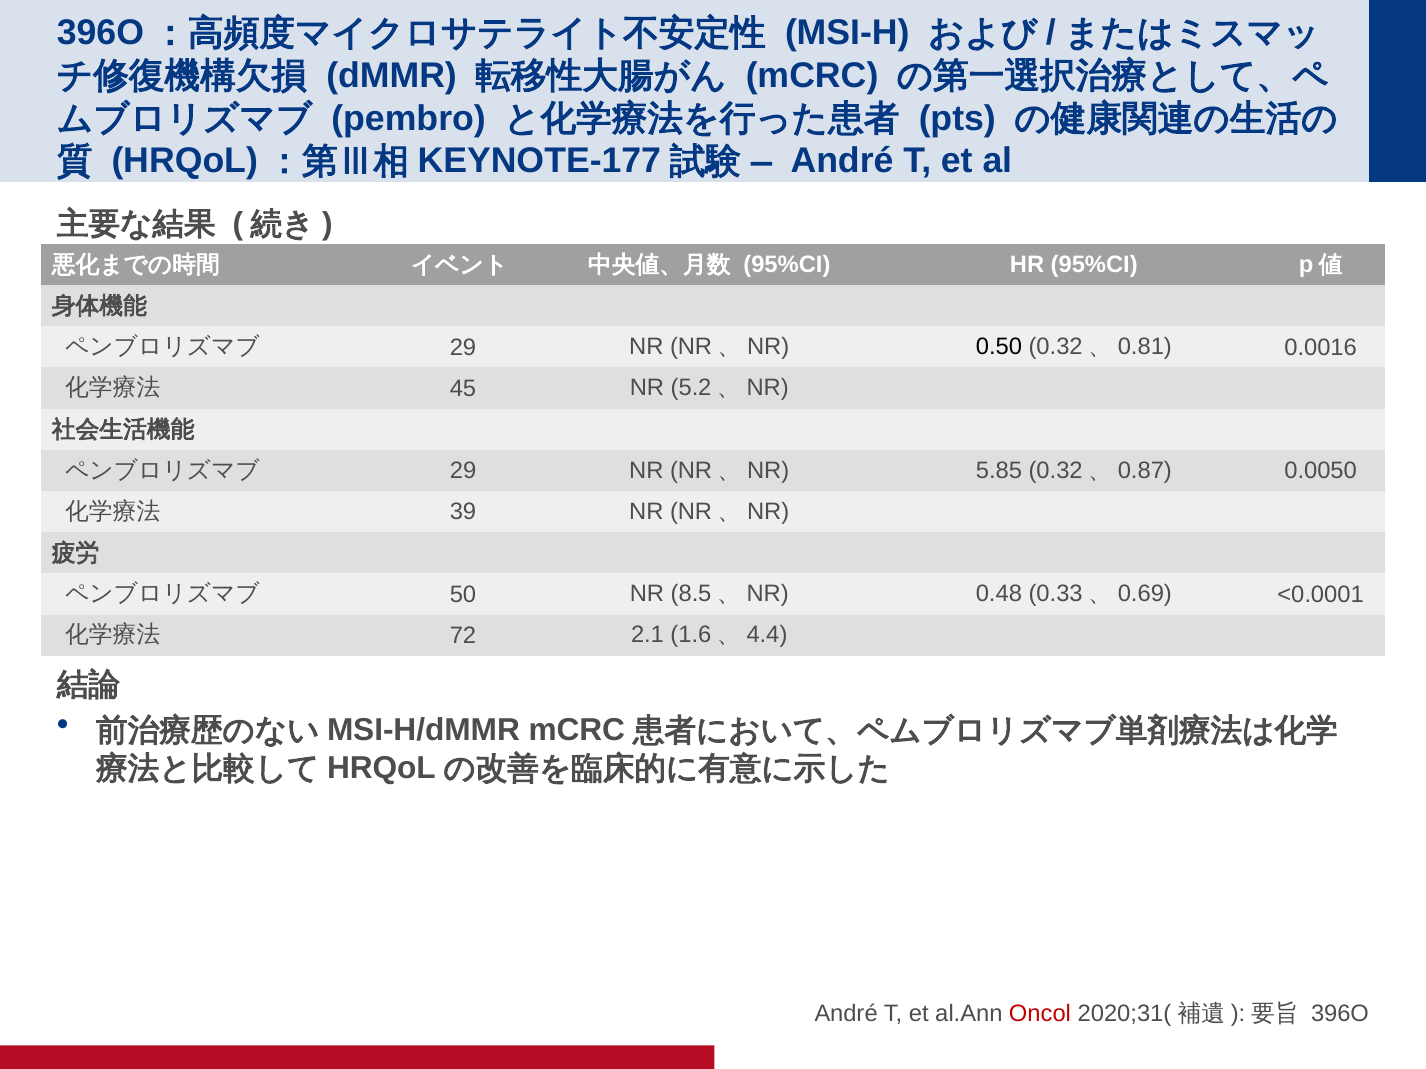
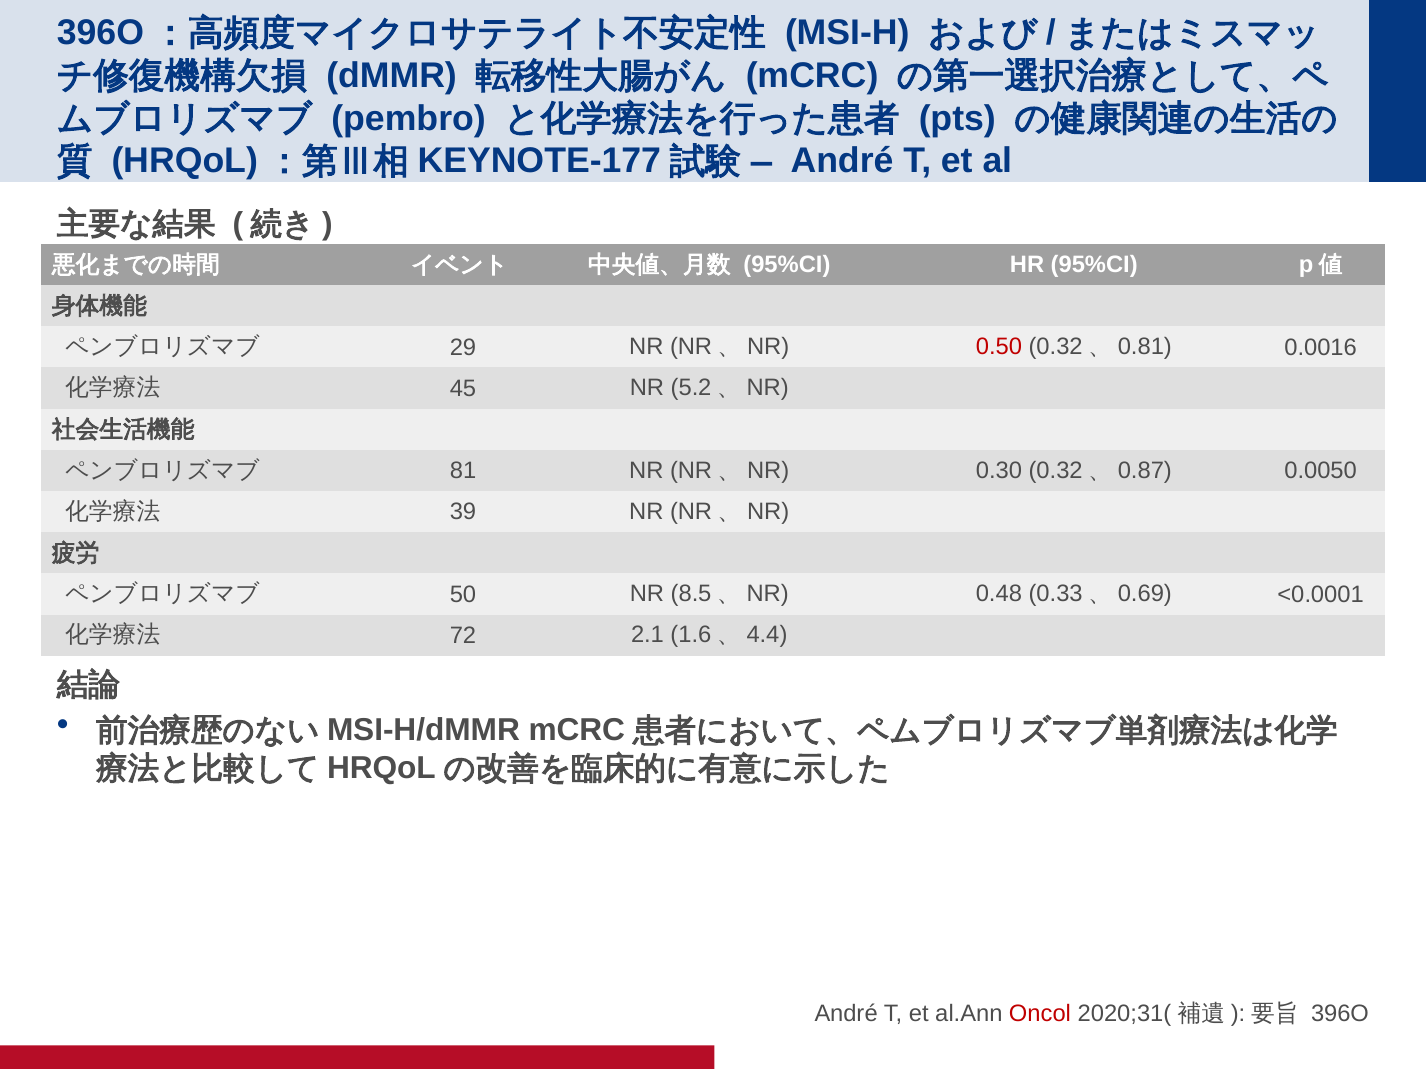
0.50 colour: black -> red (999, 347)
29: 29 -> 81 (463, 471)
5.85: 5.85 -> 0.30 (999, 471)
